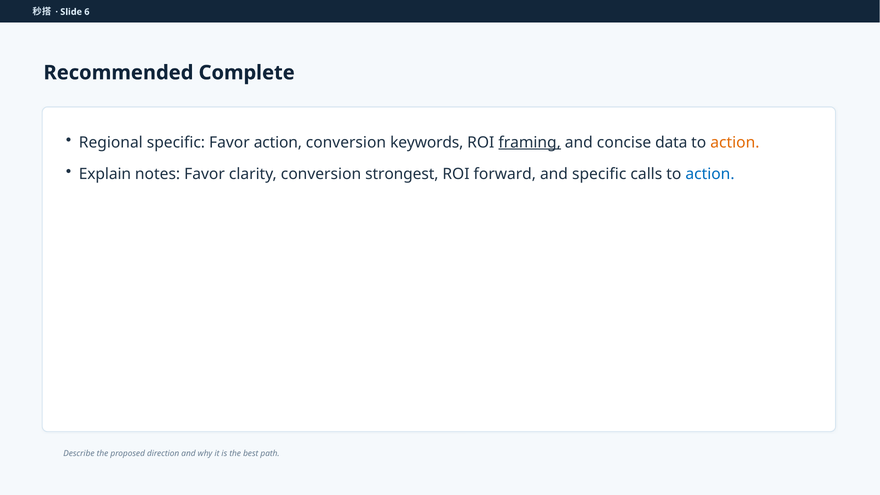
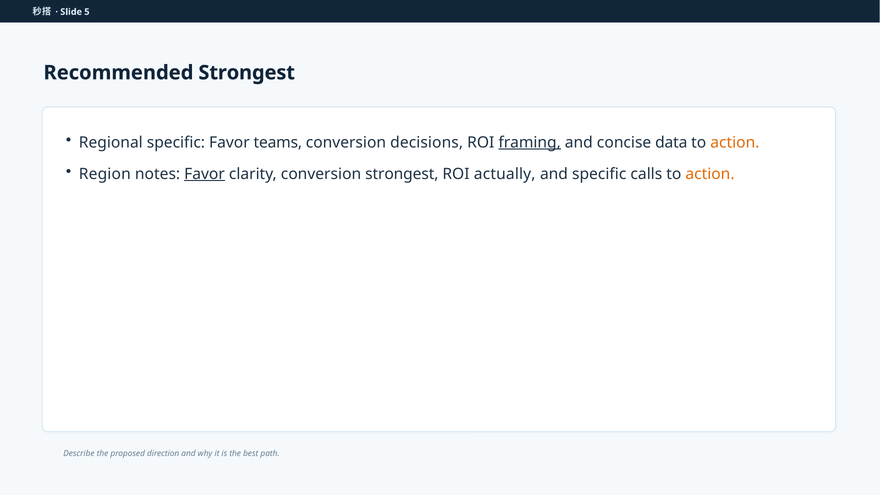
6: 6 -> 5 (87, 12)
Recommended Complete: Complete -> Strongest (247, 73)
Favor action: action -> teams (278, 142)
keywords: keywords -> decisions (427, 142)
Explain: Explain -> Region (105, 174)
Favor underline: none -> present (205, 174)
forward: forward -> actually (505, 174)
action colour: blue -> orange (710, 174)
